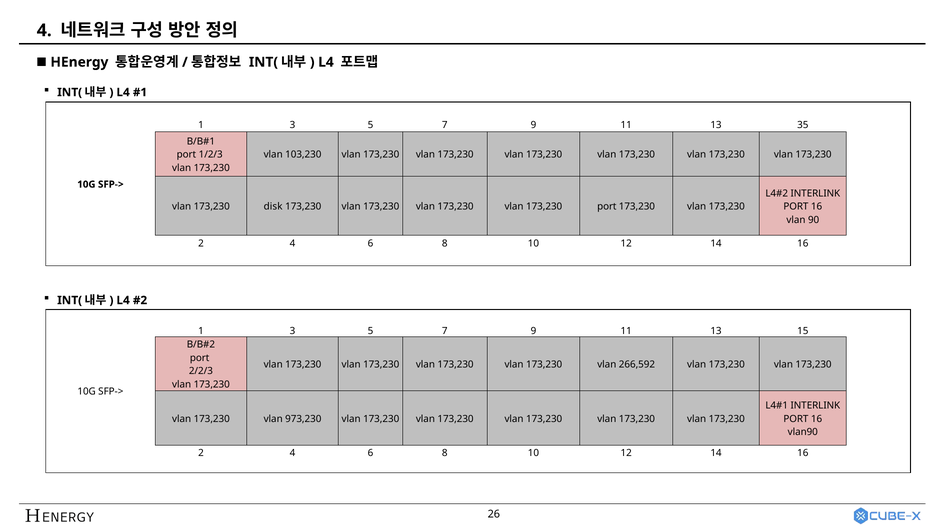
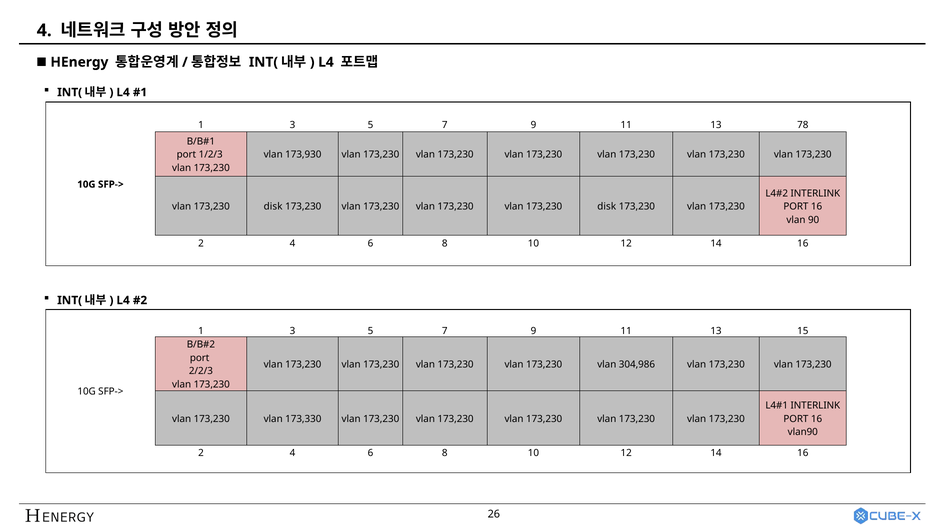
35: 35 -> 78 (803, 125)
103,230: 103,230 -> 173,930 (303, 155)
port: port -> disk (607, 207)
266,592: 266,592 -> 304,986 (637, 365)
973,230: 973,230 -> 173,330 (303, 419)
